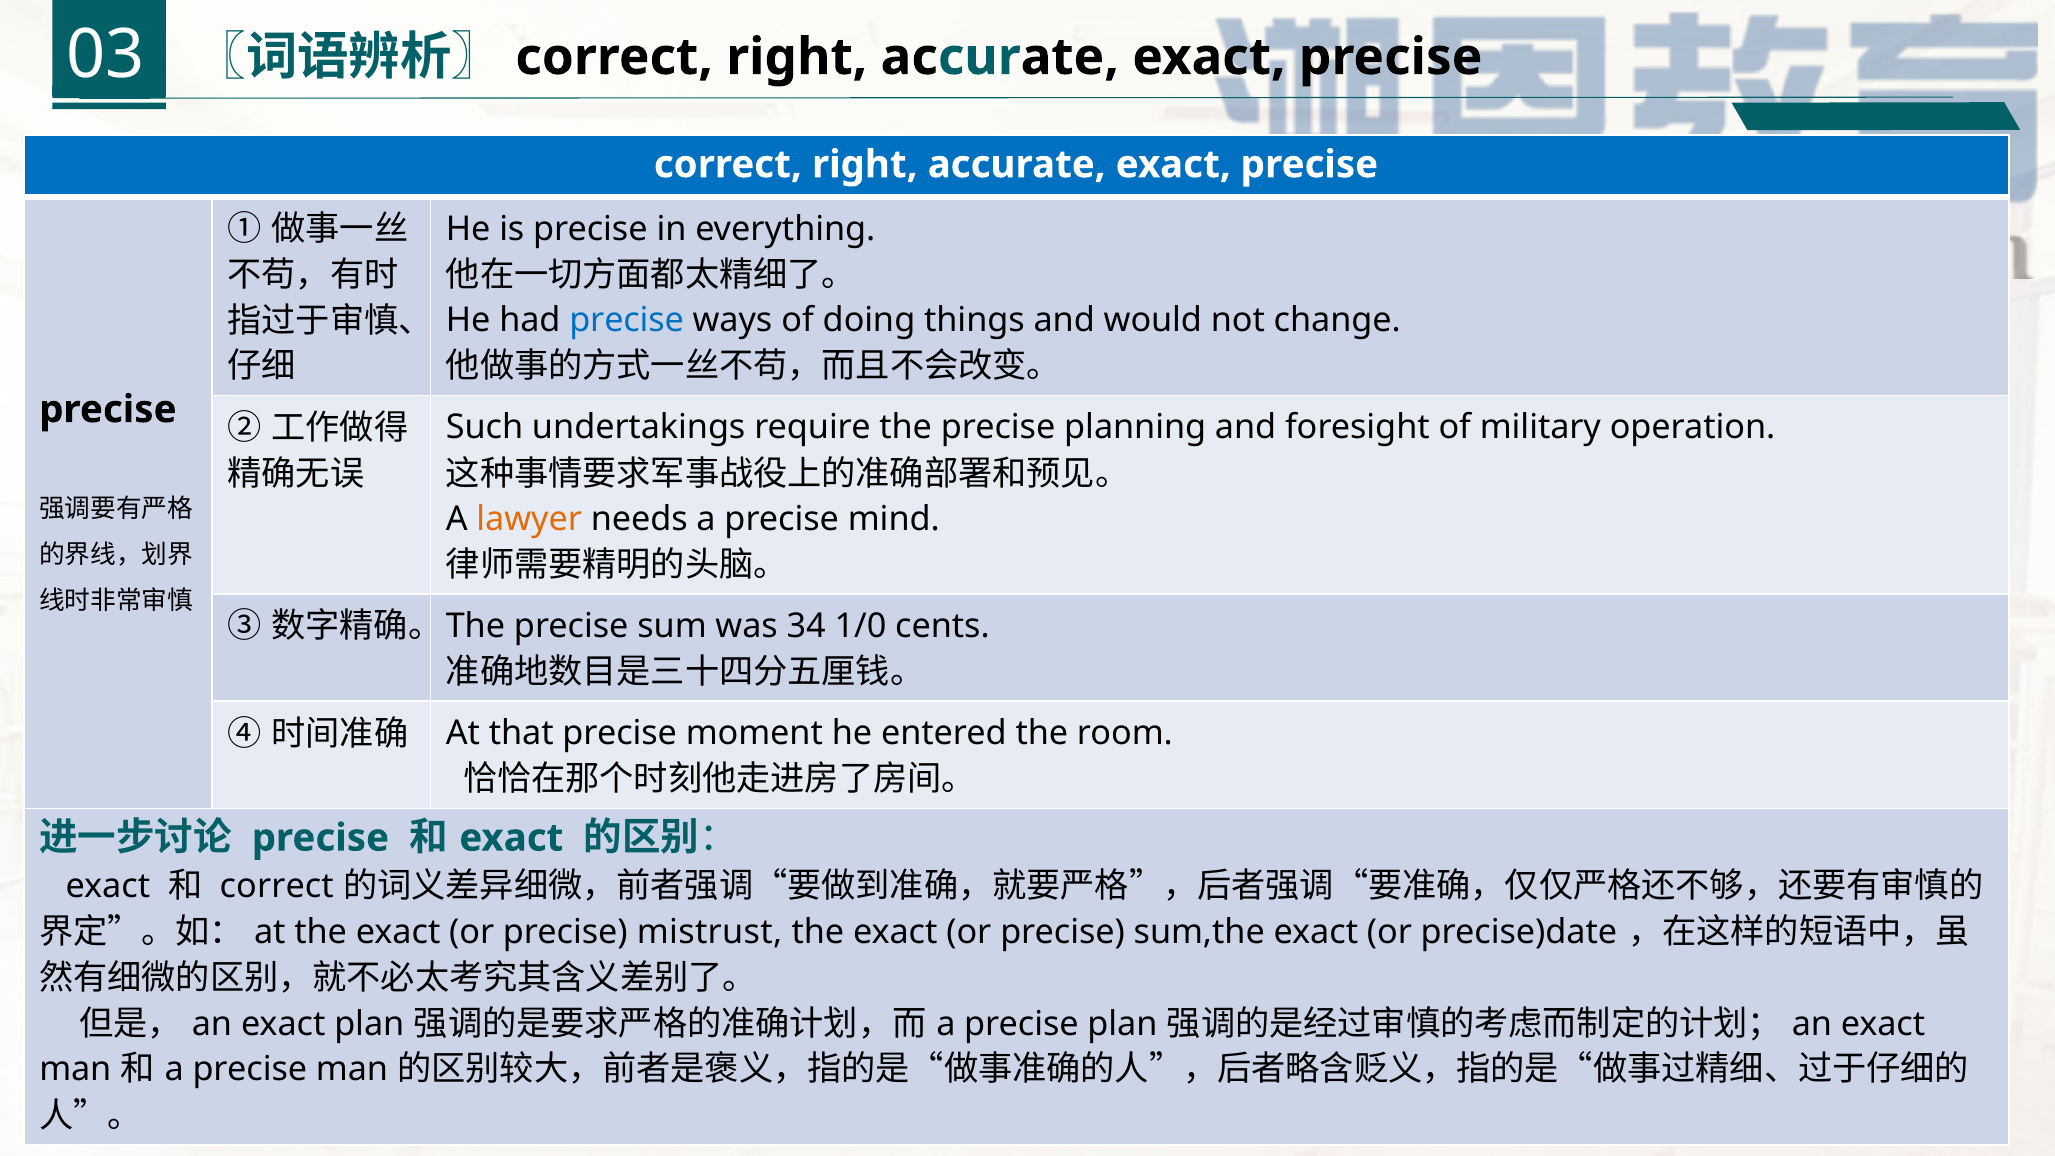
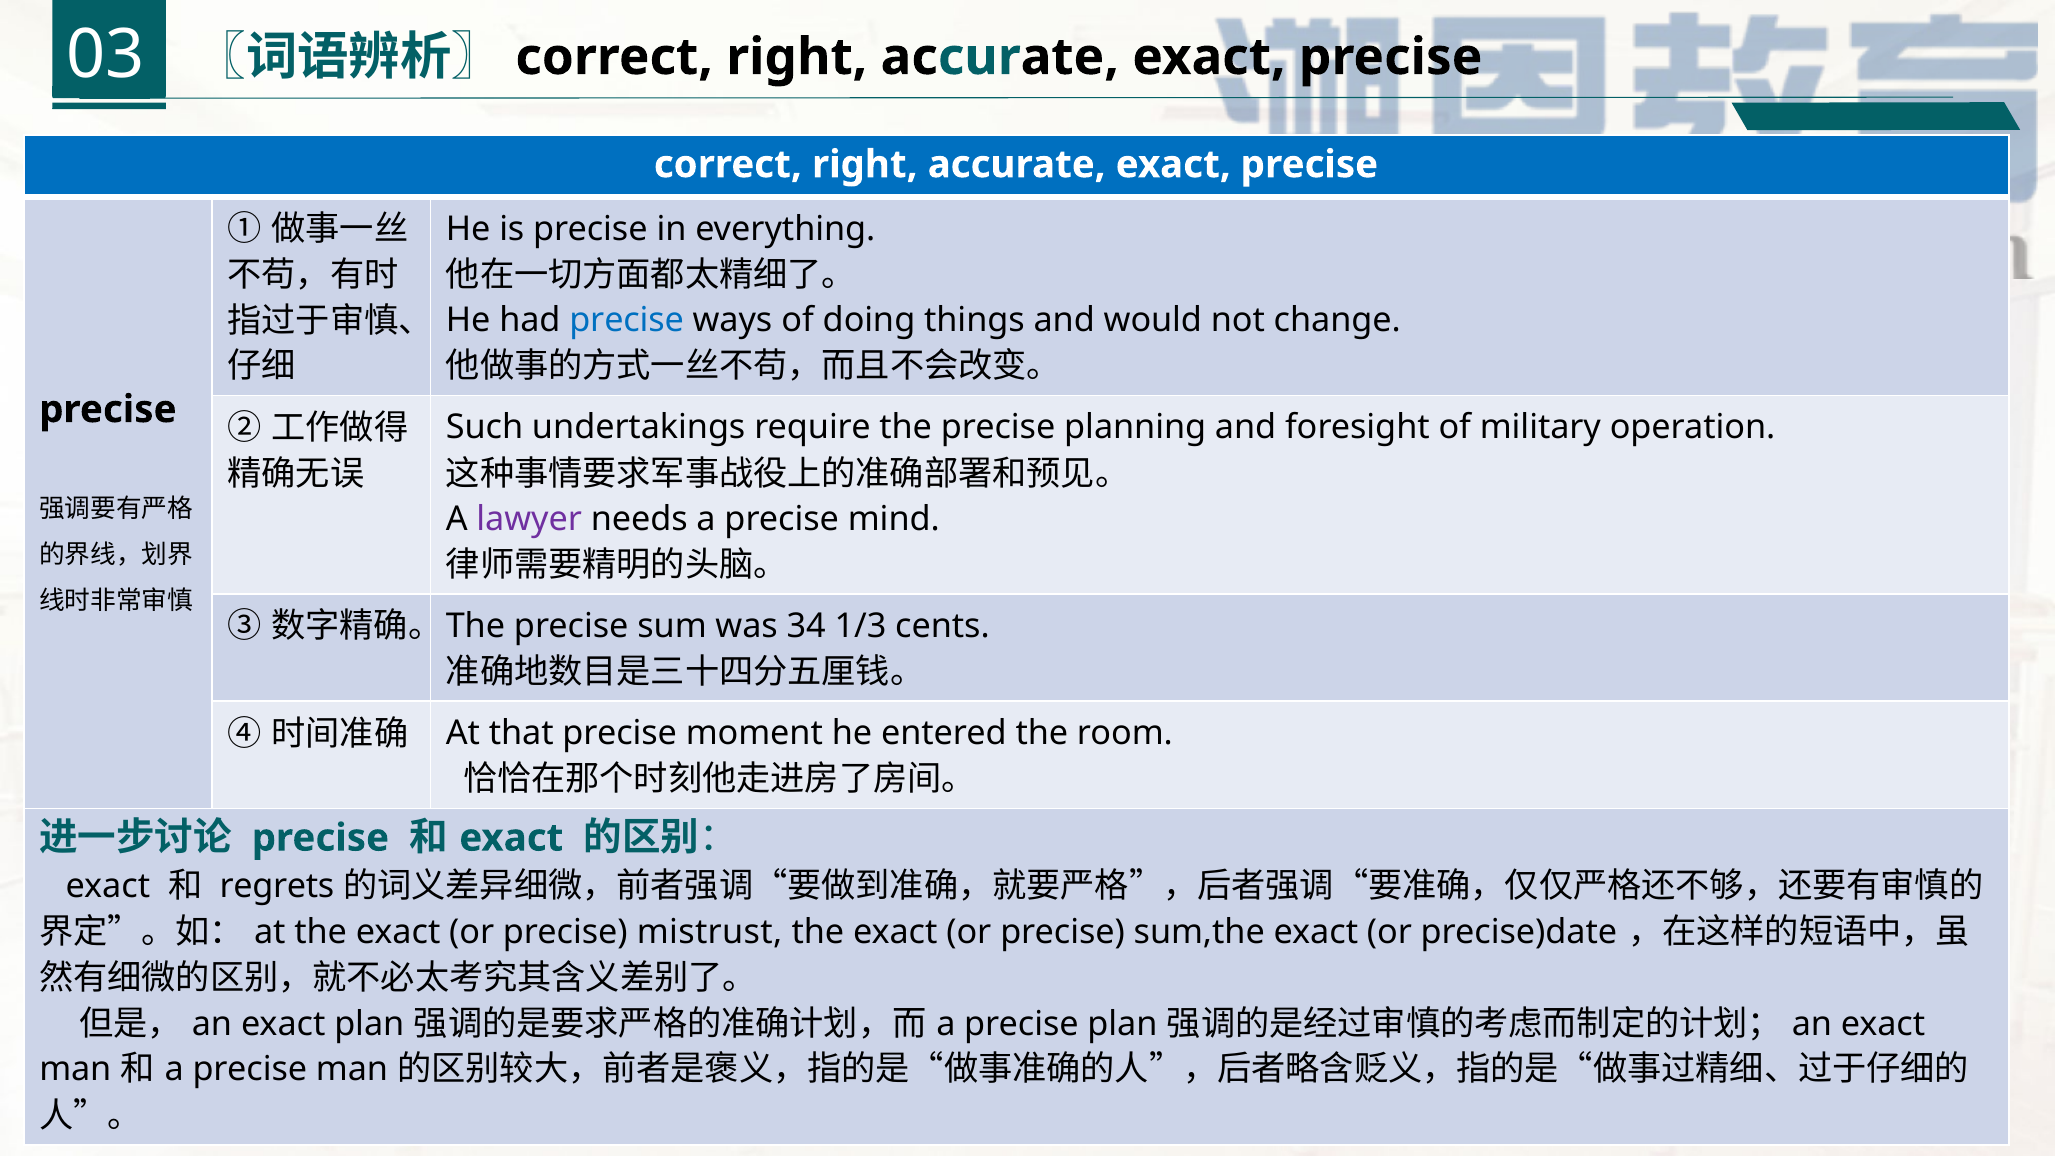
lawyer colour: orange -> purple (529, 519)
1/0: 1/0 -> 1/3 (860, 626)
correct: correct -> regrets (277, 886)
